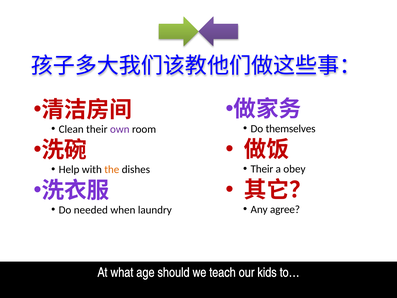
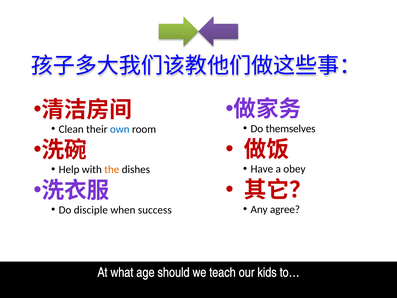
own colour: purple -> blue (120, 129)
Their: Their -> Have (262, 169)
needed: needed -> disciple (91, 210)
laundry: laundry -> success (155, 210)
